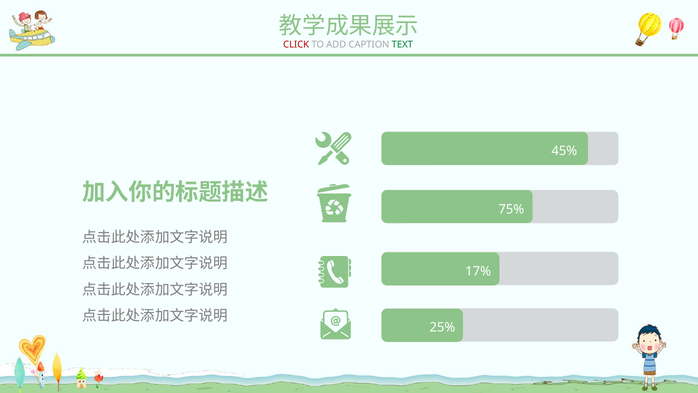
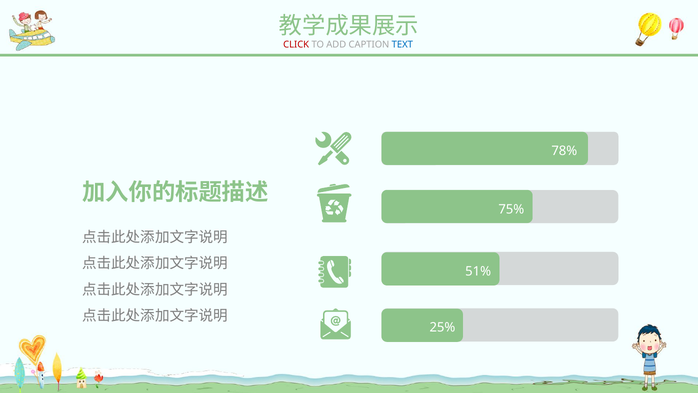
TEXT colour: green -> blue (402, 44)
45%: 45% -> 78% (564, 151)
17%: 17% -> 51% (478, 271)
